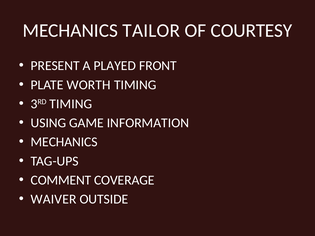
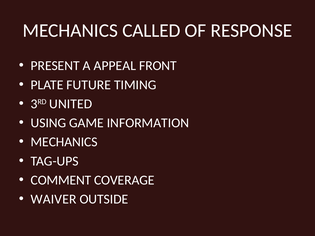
TAILOR: TAILOR -> CALLED (151, 30)
COURTESY: COURTESY -> RESPONSE (251, 30)
PLAYED: PLAYED -> APPEAL (115, 66)
WORTH: WORTH -> FUTURE (89, 85)
3RD TIMING: TIMING -> UNITED (71, 104)
